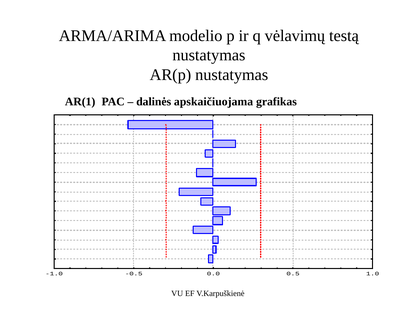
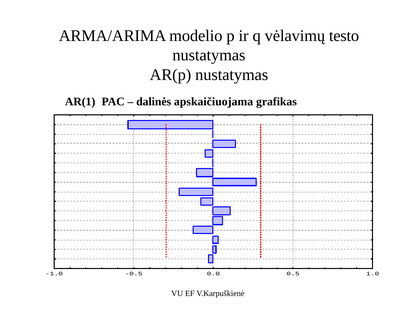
testą: testą -> testo (344, 36)
